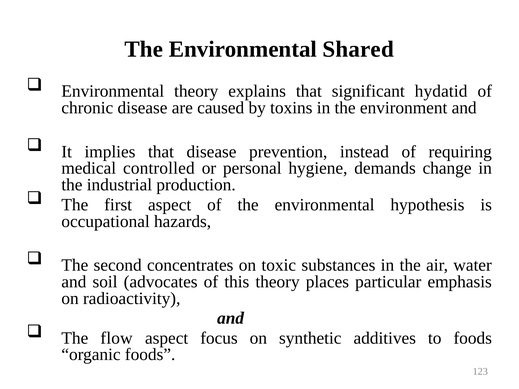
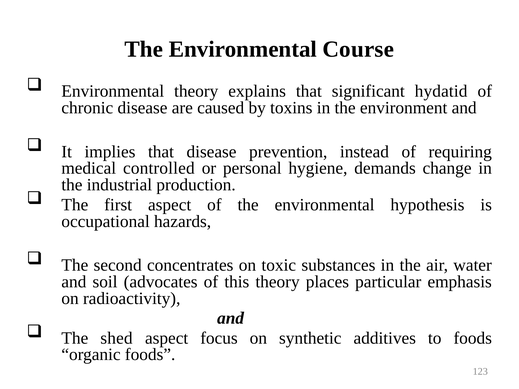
Shared: Shared -> Course (358, 49)
flow: flow -> shed (117, 338)
